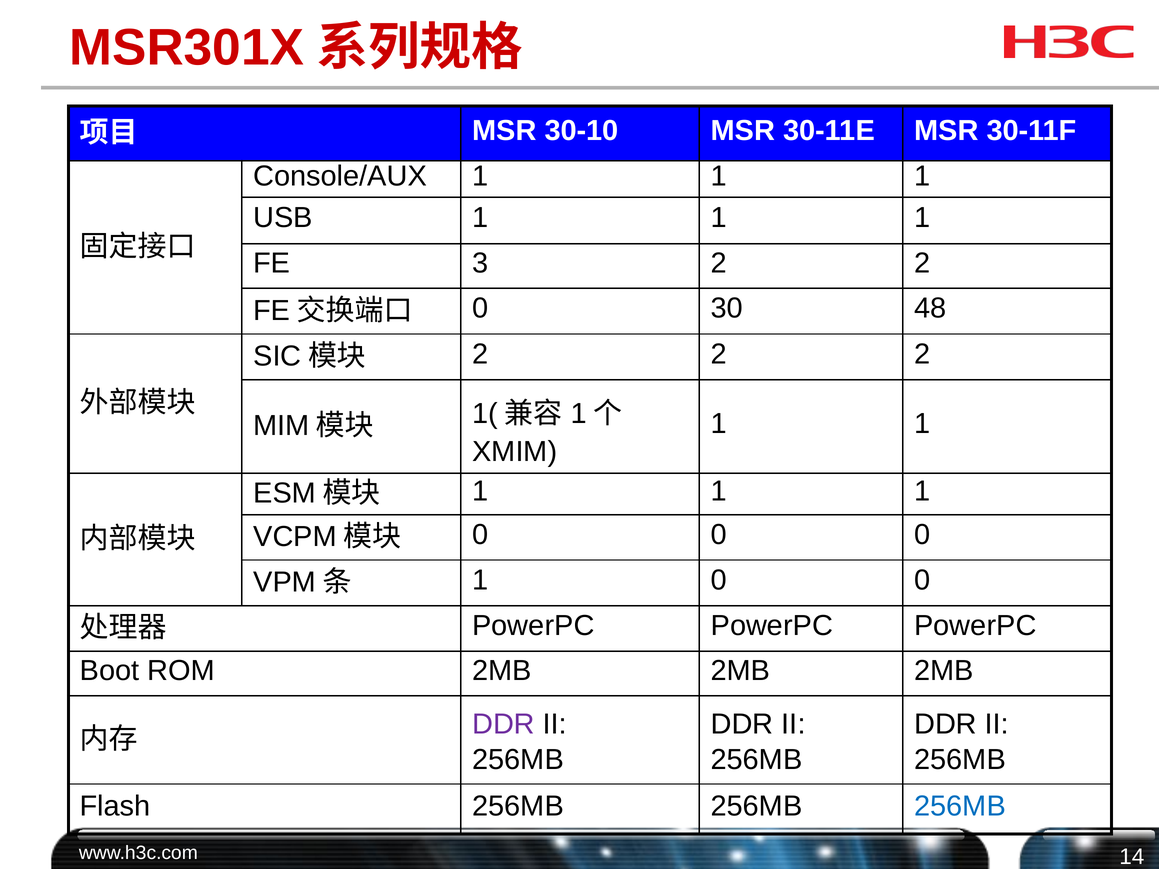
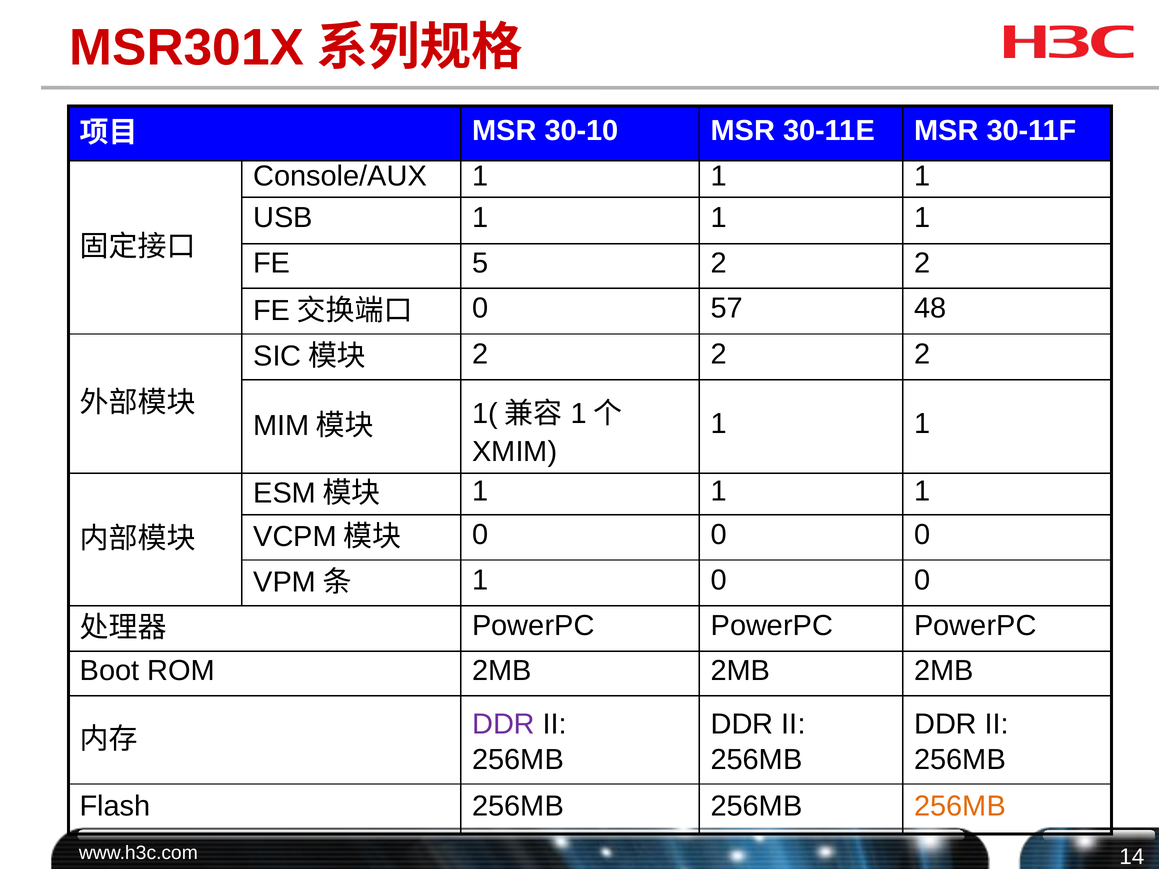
3: 3 -> 5 (480, 263)
30: 30 -> 57 (727, 309)
256MB colour: blue -> orange (960, 806)
